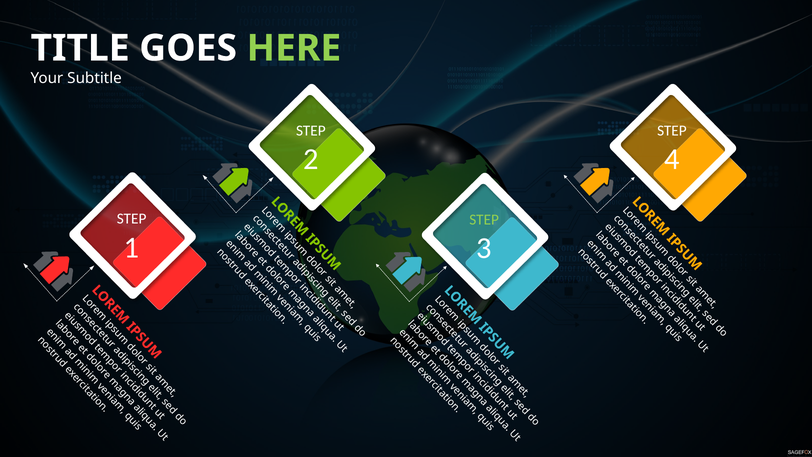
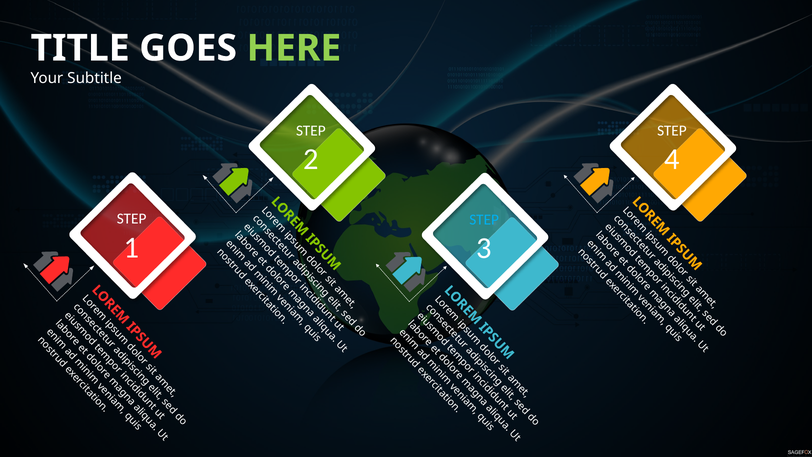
STEP colour: light green -> light blue (484, 219)
